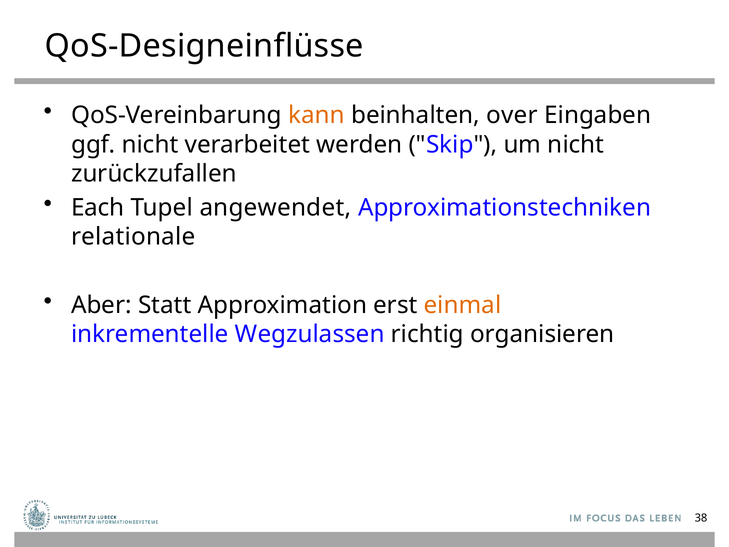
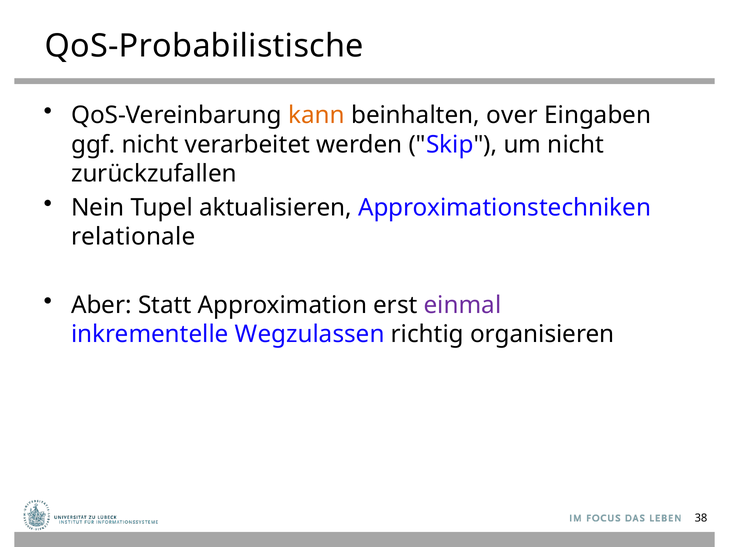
QoS-Designeinflüsse: QoS-Designeinflüsse -> QoS-Probabilistische (204, 46)
Each: Each -> Nein (98, 208)
angewendet: angewendet -> aktualisieren (275, 208)
einmal colour: orange -> purple (463, 305)
